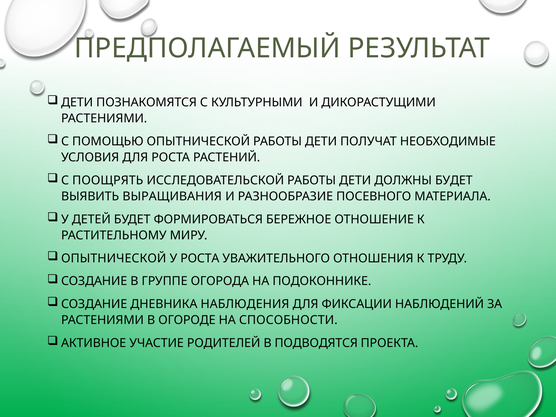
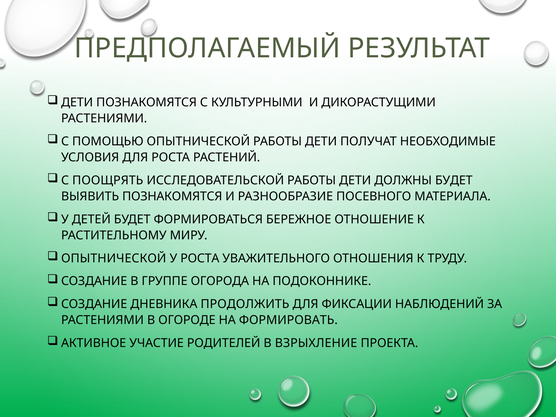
ВЫЯВИТЬ ВЫРАЩИВАНИЯ: ВЫРАЩИВАНИЯ -> ПОЗНАКОМЯТСЯ (172, 196)
НАБЛЮДЕНИЯ: НАБЛЮДЕНИЯ -> ПРОДОЛЖИТЬ (245, 304)
СПОСОБНОСТИ: СПОСОБНОСТИ -> ФОРМИРОВАТЬ (288, 320)
ПОДВОДЯТСЯ: ПОДВОДЯТСЯ -> ВЗРЫХЛЕНИЕ (316, 343)
